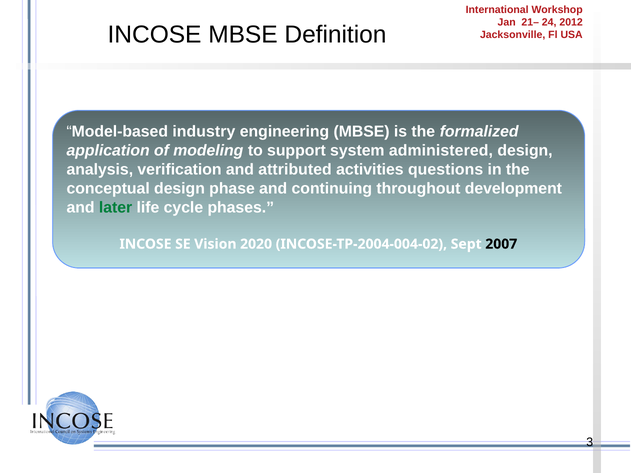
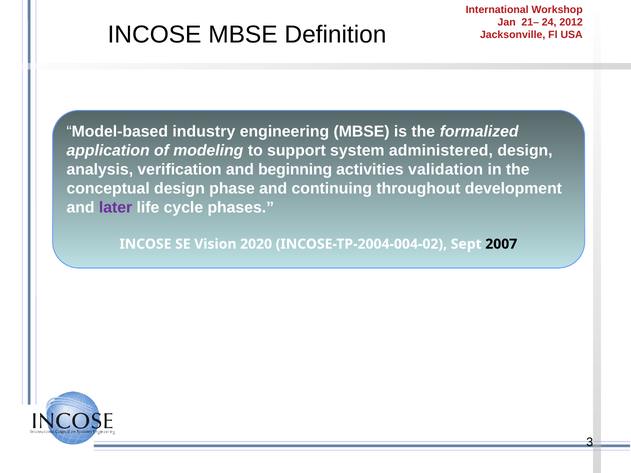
attributed: attributed -> beginning (295, 170)
questions: questions -> validation (446, 170)
later colour: green -> purple (116, 208)
